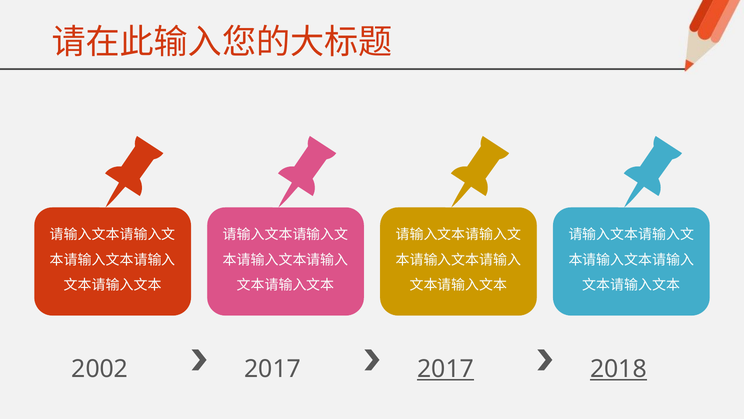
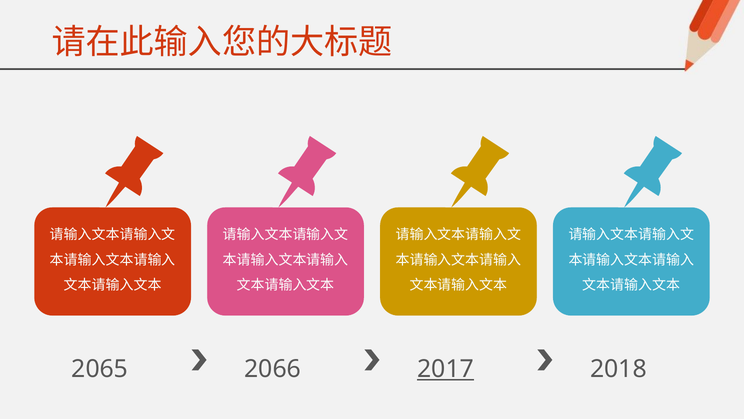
2002: 2002 -> 2065 (100, 369)
2017: 2017 -> 2066 (273, 369)
2018 underline: present -> none (618, 369)
